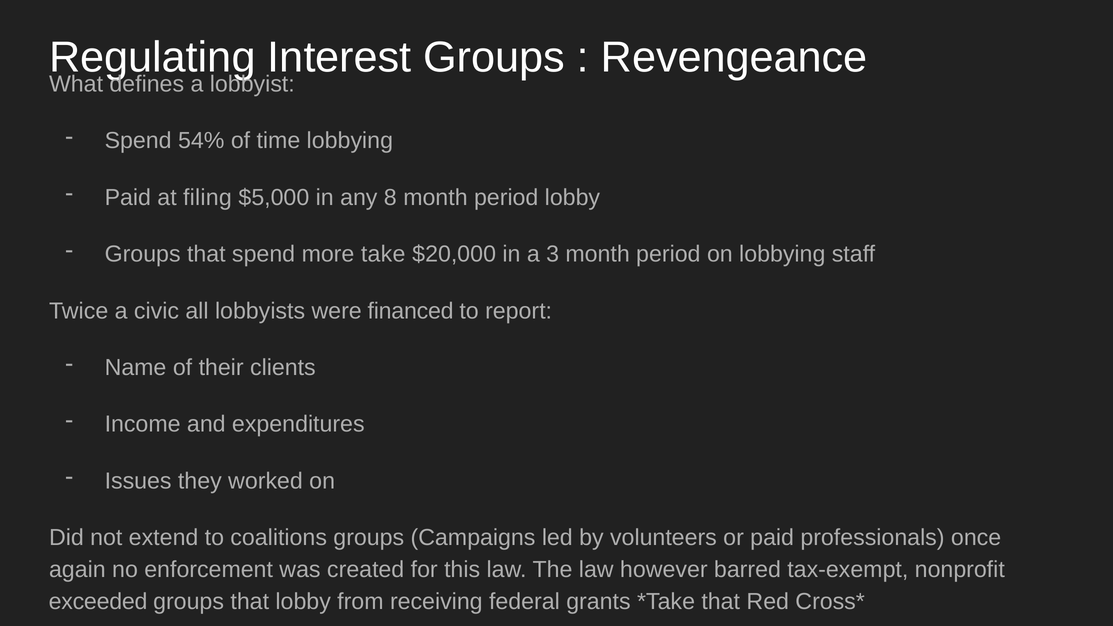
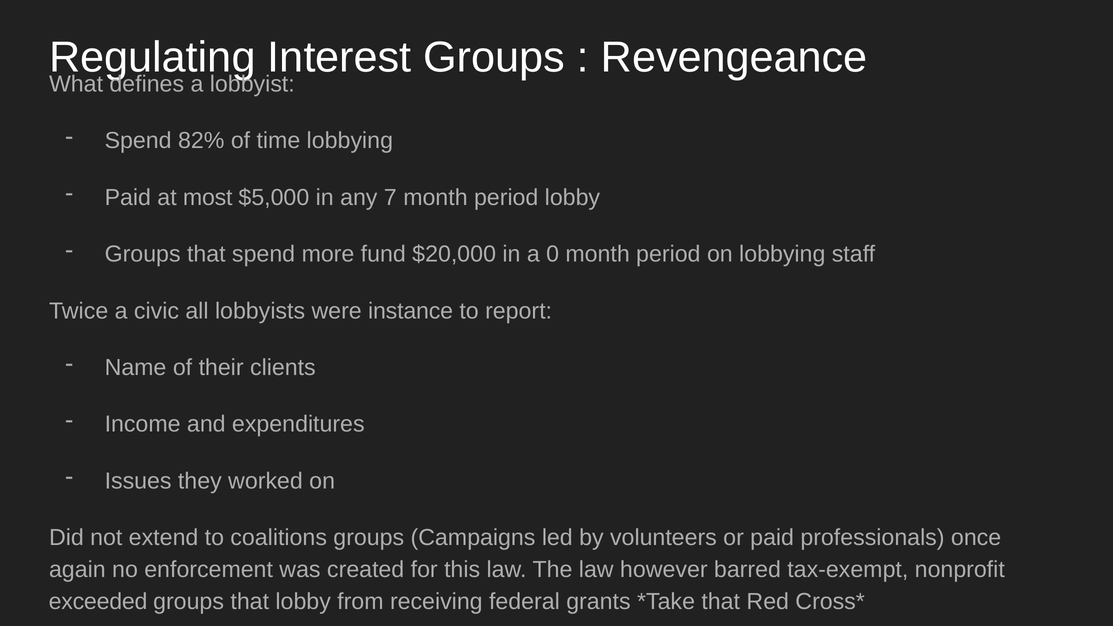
54%: 54% -> 82% (201, 141)
filing: filing -> most (208, 198)
8: 8 -> 7 (390, 198)
take: take -> fund (383, 254)
3: 3 -> 0 (553, 254)
financed: financed -> instance (411, 311)
